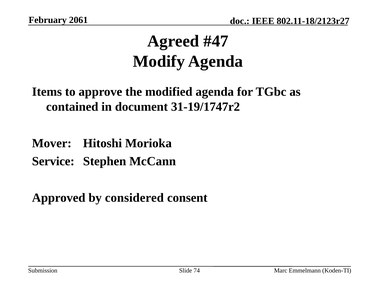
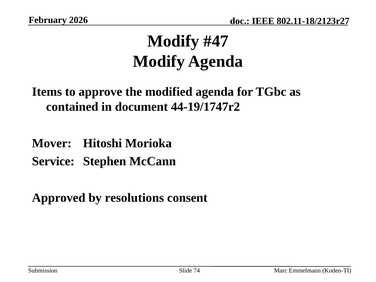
2061: 2061 -> 2026 (78, 20)
Agreed: Agreed -> Modify (173, 41)
31-19/1747r2: 31-19/1747r2 -> 44-19/1747r2 (205, 107)
considered: considered -> resolutions (134, 198)
